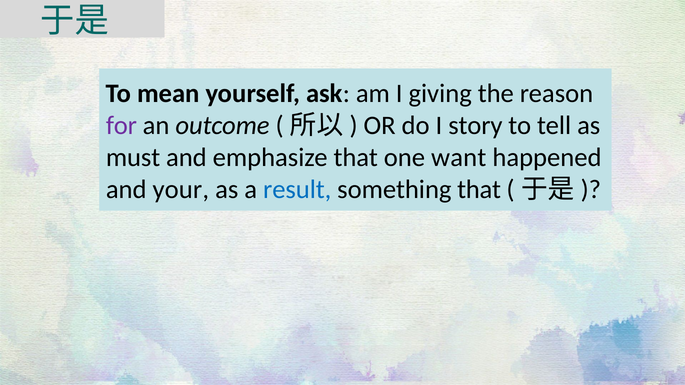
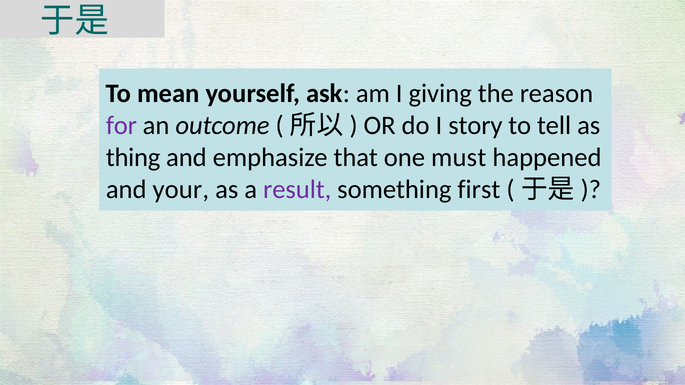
must: must -> thing (133, 158)
want: want -> must (459, 158)
result colour: blue -> purple (297, 190)
something that: that -> first (479, 190)
